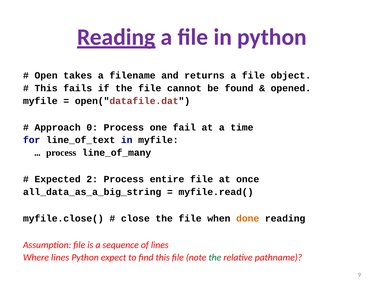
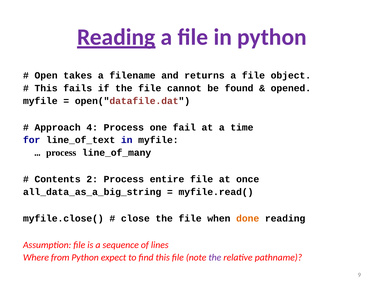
0: 0 -> 4 (92, 127)
Expected: Expected -> Contents (58, 179)
Where lines: lines -> from (60, 258)
the colour: green -> purple (215, 258)
